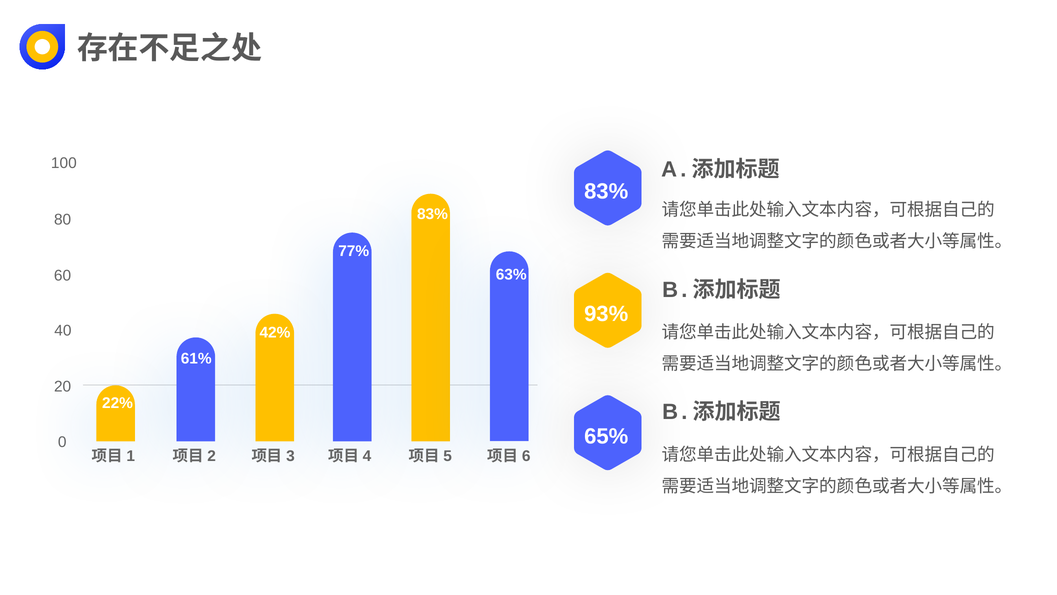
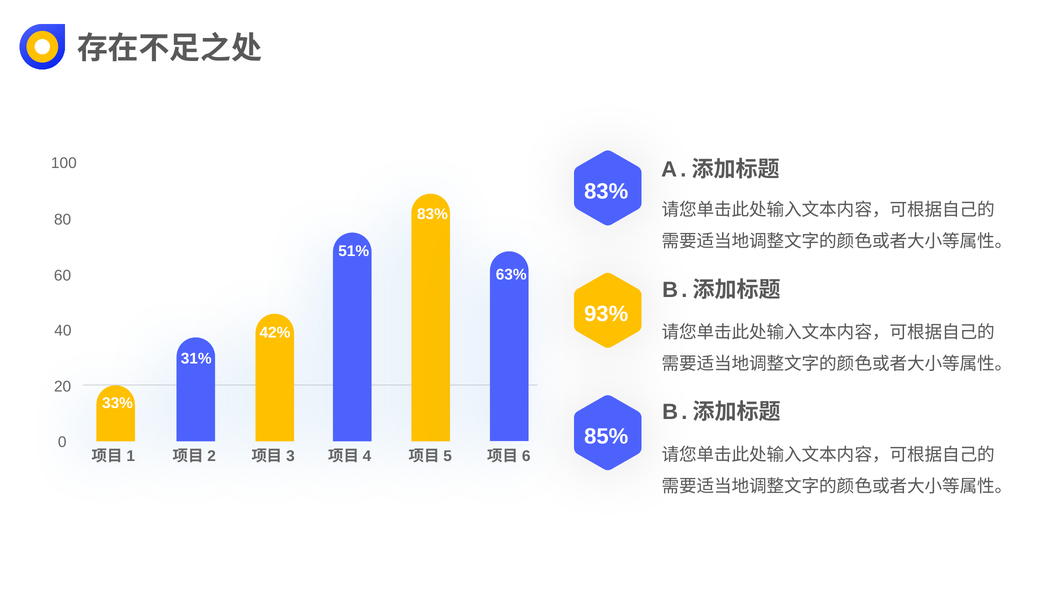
77%: 77% -> 51% (354, 251)
61%: 61% -> 31% (196, 358)
22%: 22% -> 33% (117, 403)
65%: 65% -> 85% (606, 436)
